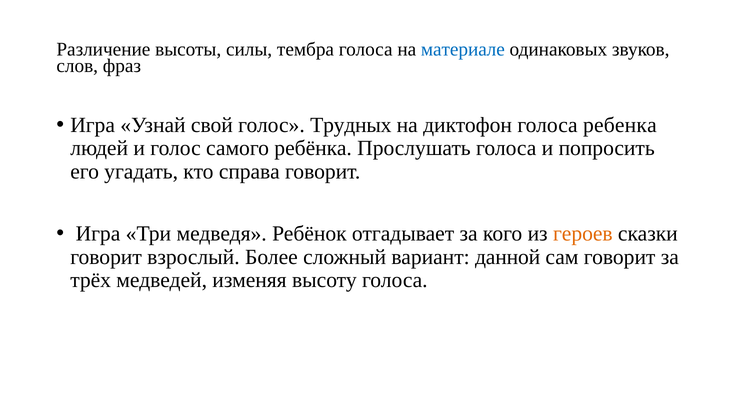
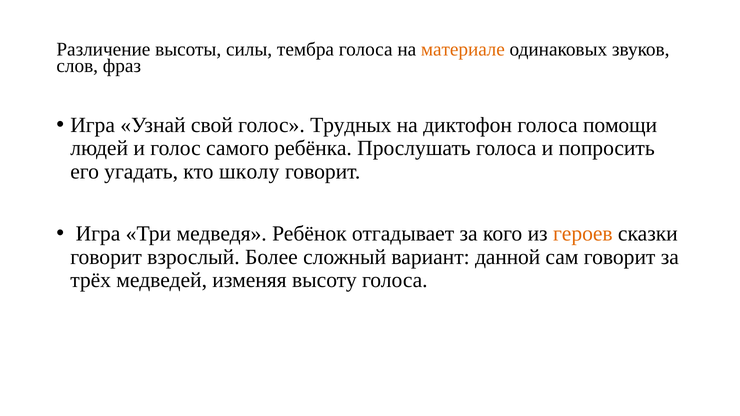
материале colour: blue -> orange (463, 49)
ребенка: ребенка -> помощи (620, 125)
справа: справа -> школу (249, 172)
